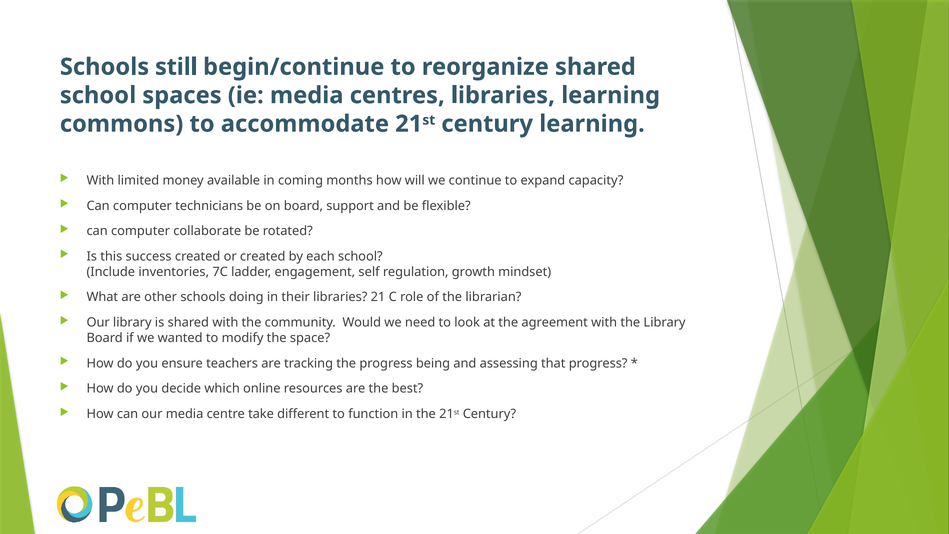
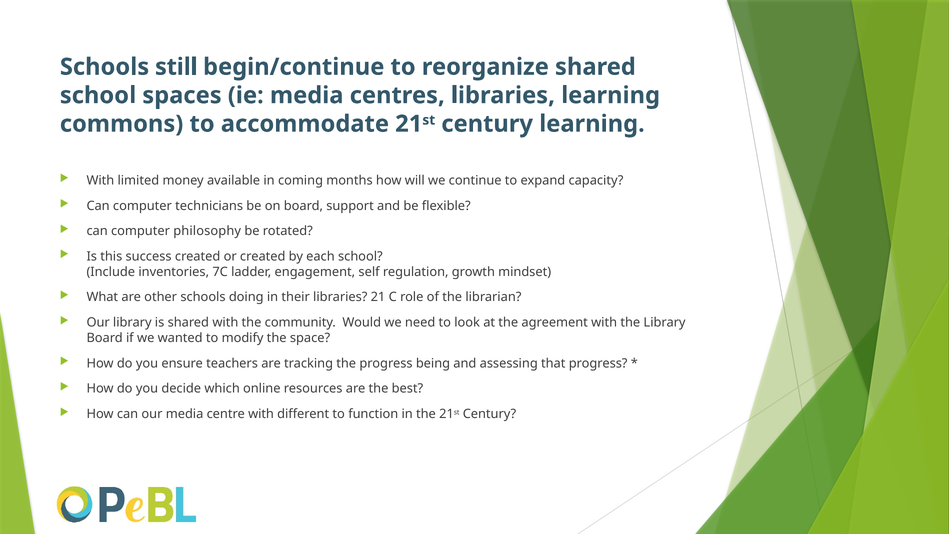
collaborate: collaborate -> philosophy (207, 231)
centre take: take -> with (261, 414)
